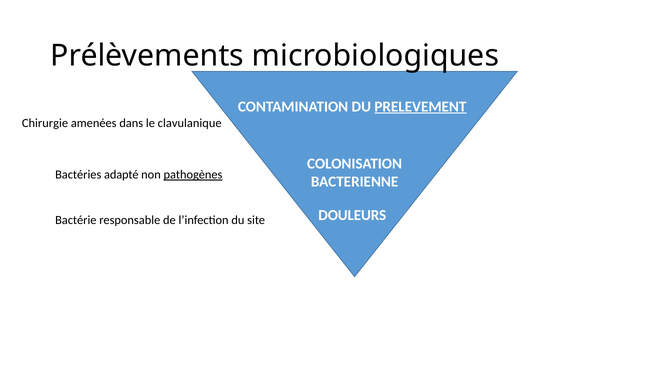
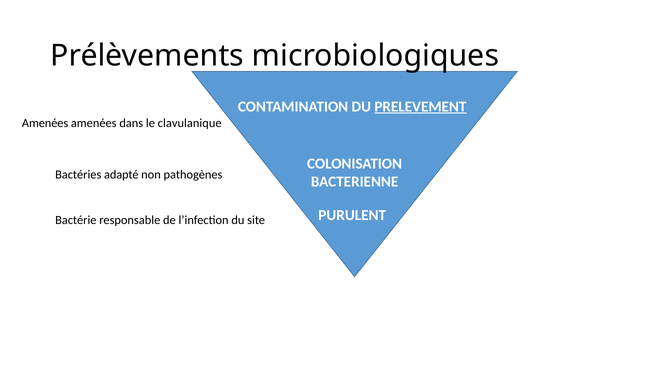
Chirurgie: Chirurgie -> Amenées (45, 123)
pathogènes underline: present -> none (193, 175)
DOULEURS: DOULEURS -> PURULENT (352, 215)
